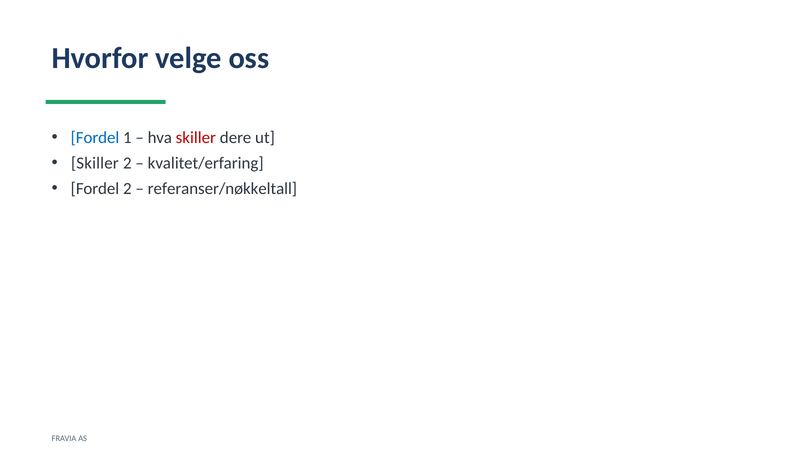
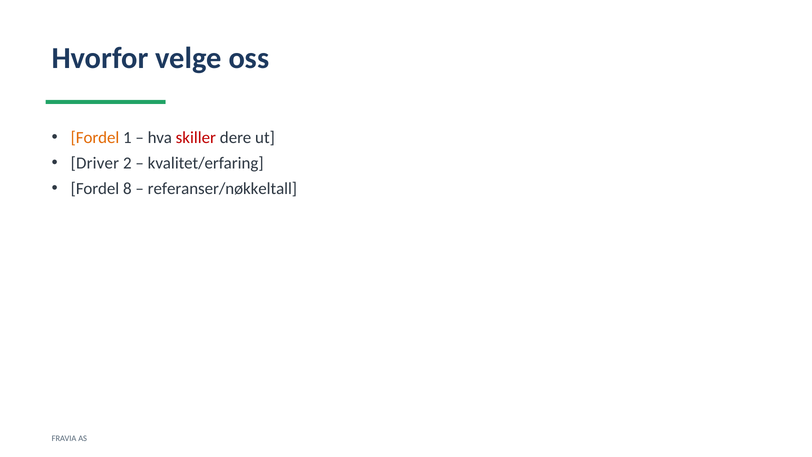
Fordel colour: blue -> orange (95, 138)
Skiller: Skiller -> Driver (95, 163)
Fordel 2: 2 -> 8 (127, 188)
